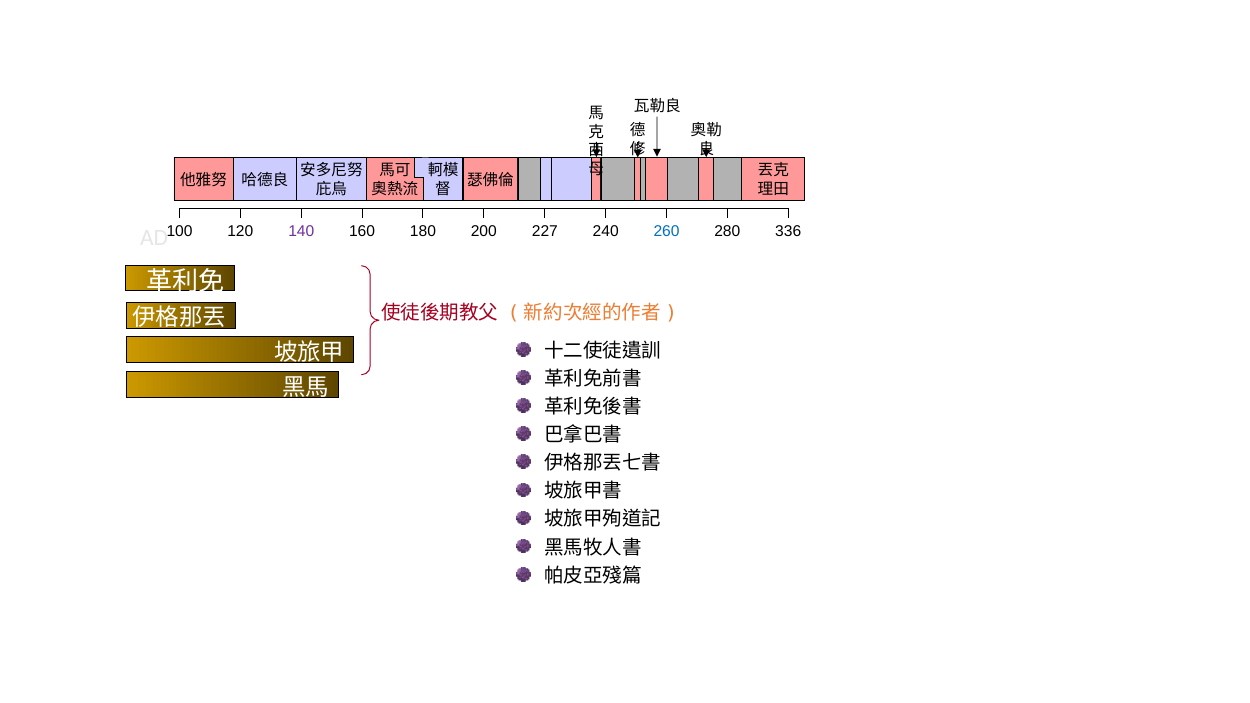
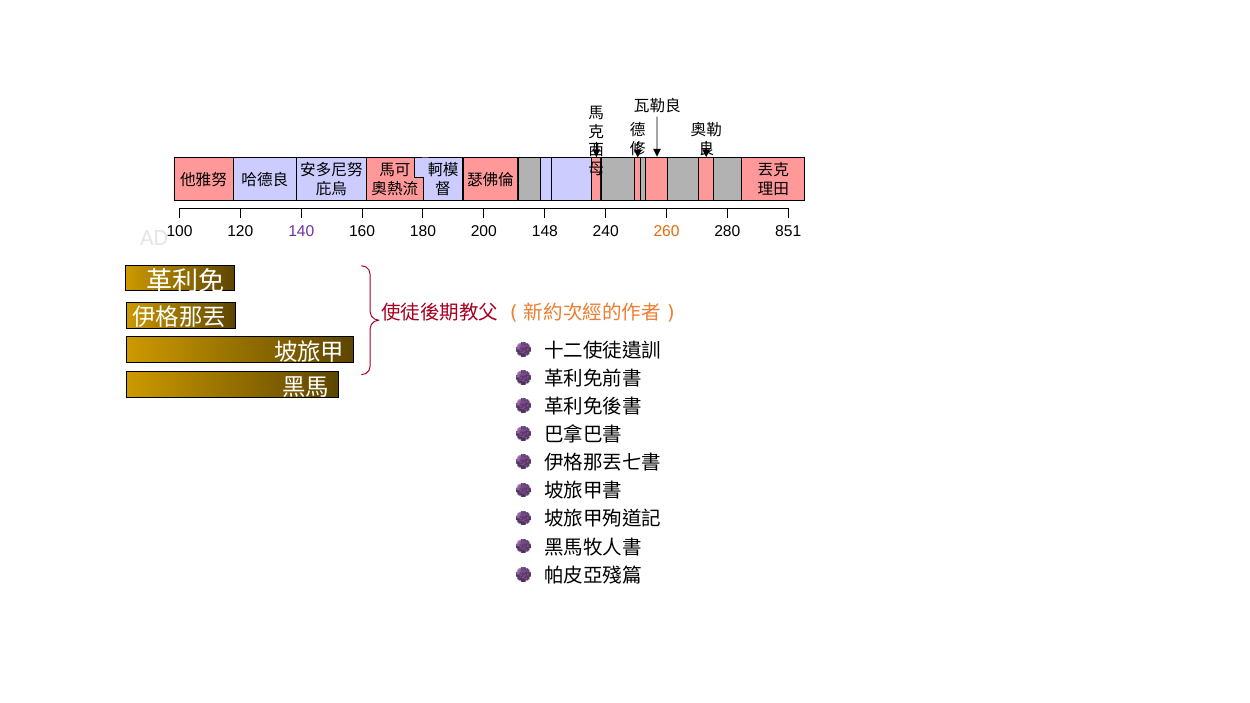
227: 227 -> 148 (545, 231)
260 colour: blue -> orange (667, 231)
336: 336 -> 851 (788, 231)
